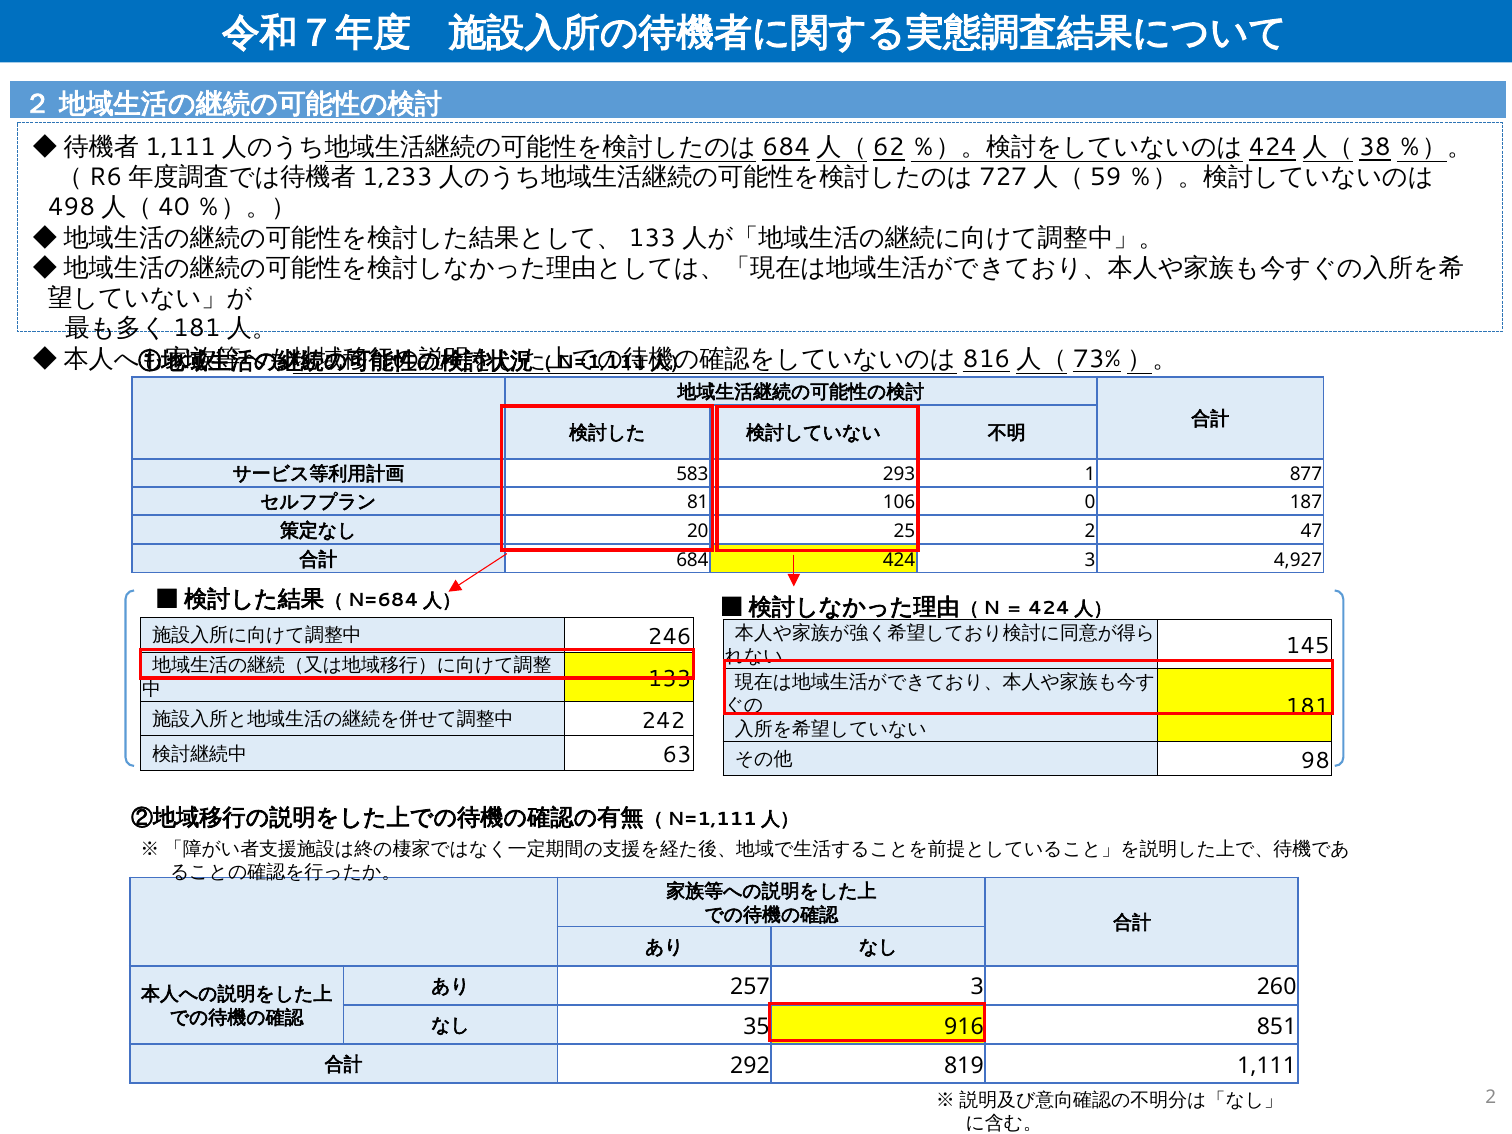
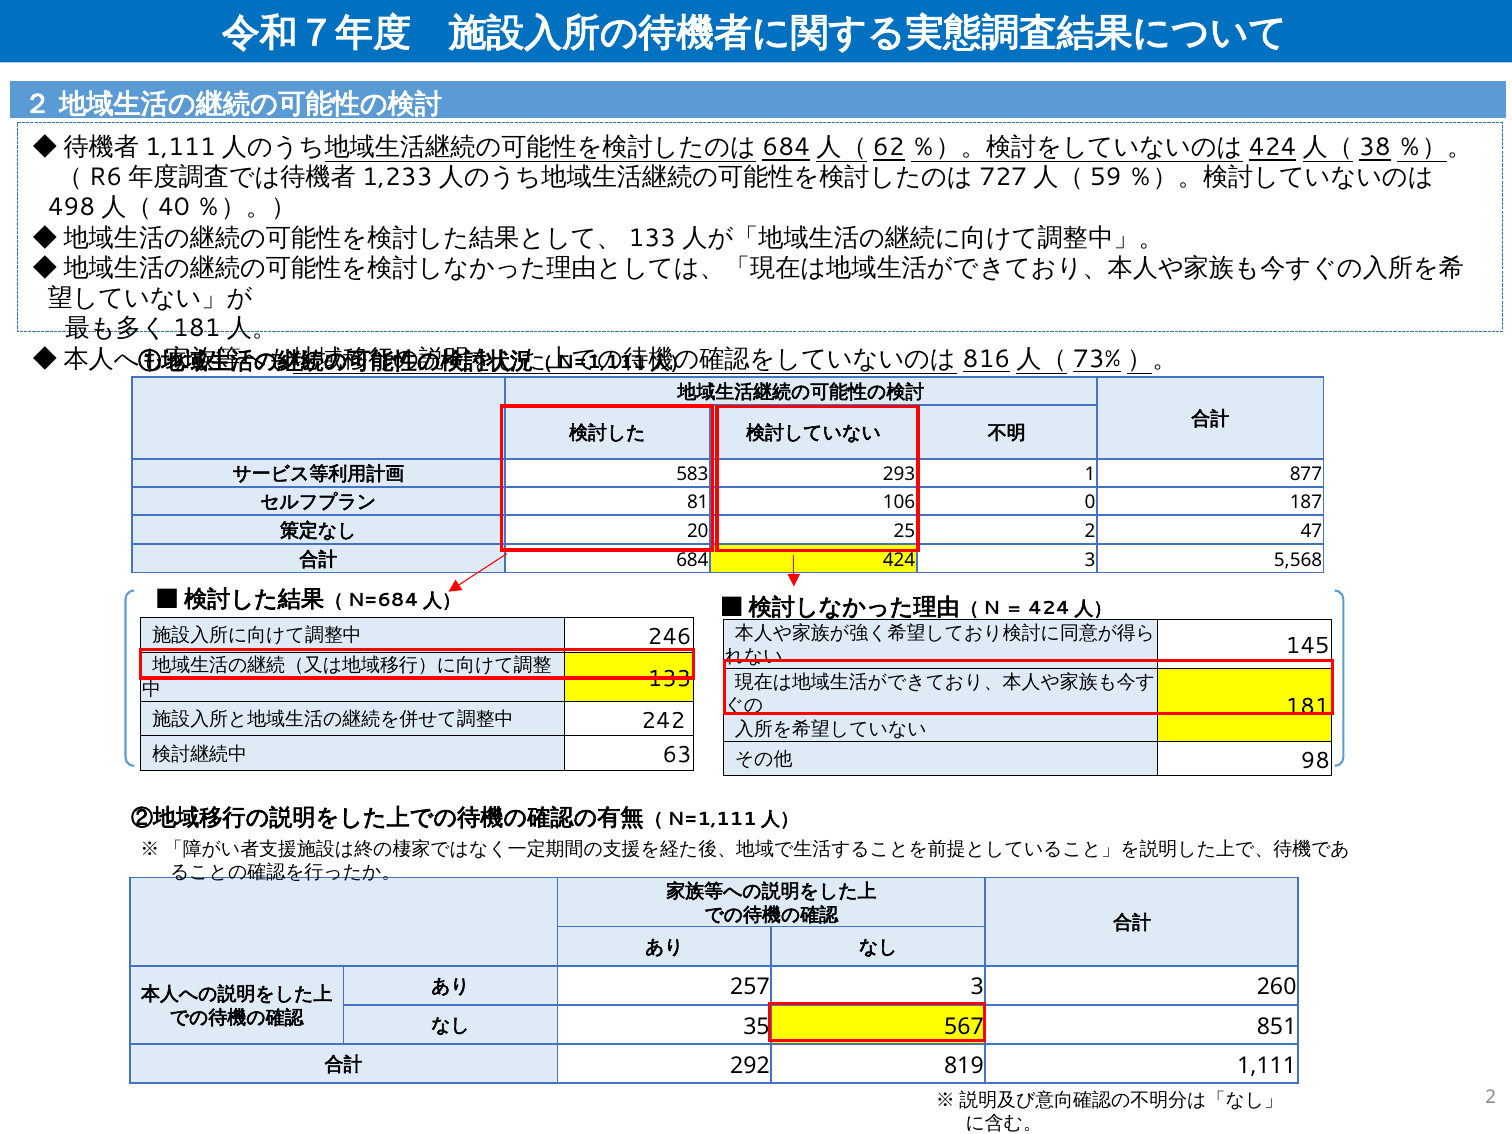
4,927: 4,927 -> 5,568 (1298, 560)
916: 916 -> 567 (964, 1026)
